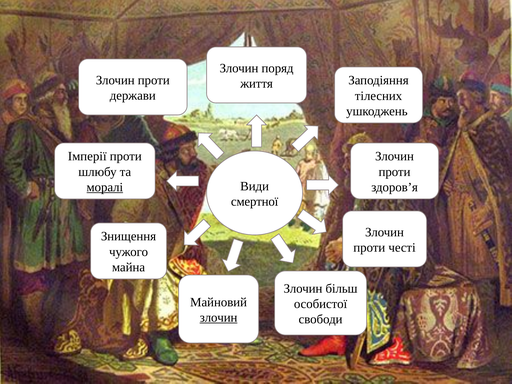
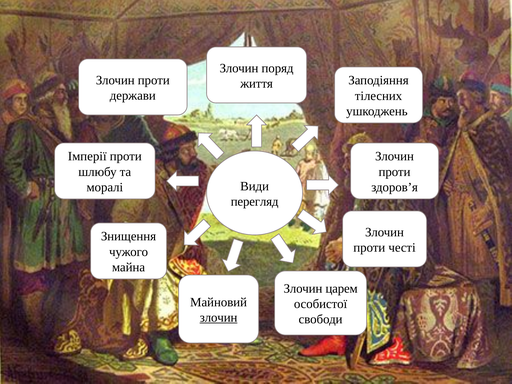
моралі underline: present -> none (105, 187)
смертної: смертної -> перегляд (255, 202)
більш: більш -> царем (342, 288)
